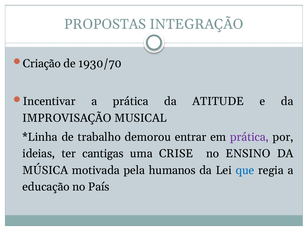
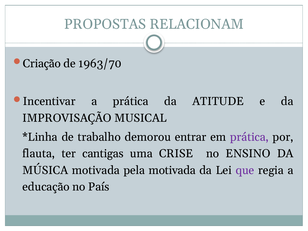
INTEGRAÇÃO: INTEGRAÇÃO -> RELACIONAM (197, 24)
1930/70: 1930/70 -> 1963/70 (100, 63)
ideias: ideias -> flauta (39, 154)
pela humanos: humanos -> motivada (172, 170)
que colour: blue -> purple (245, 170)
